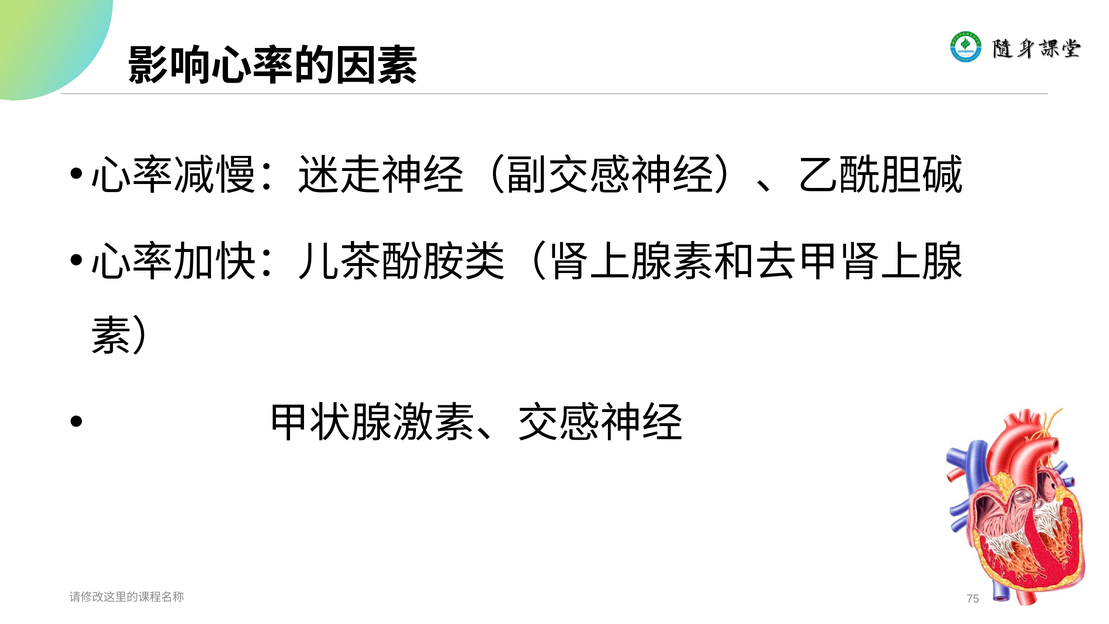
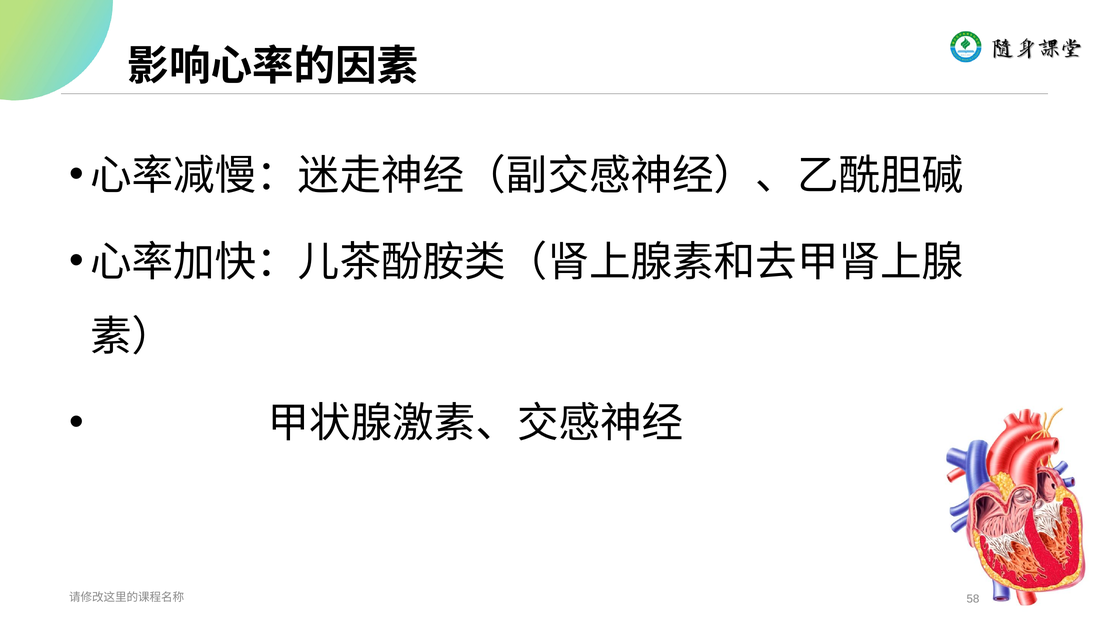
75: 75 -> 58 (973, 599)
